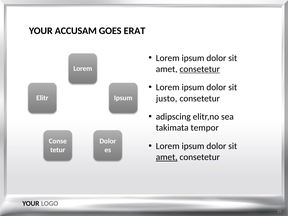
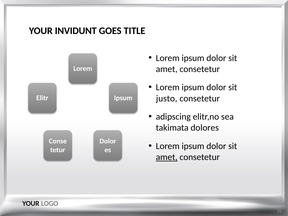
ACCUSAM: ACCUSAM -> INVIDUNT (76, 31)
ERAT: ERAT -> TITLE (135, 31)
consetetur underline: present -> none (200, 69)
tempor: tempor -> dolores (205, 128)
